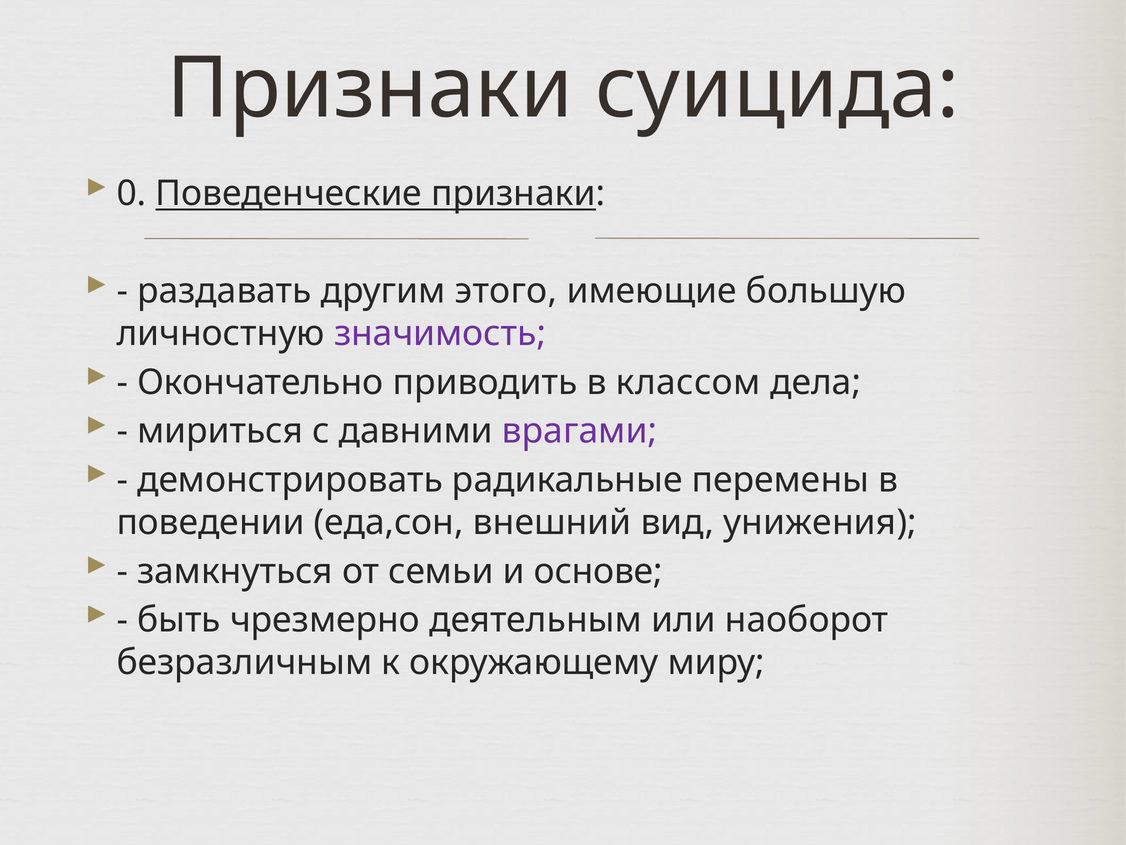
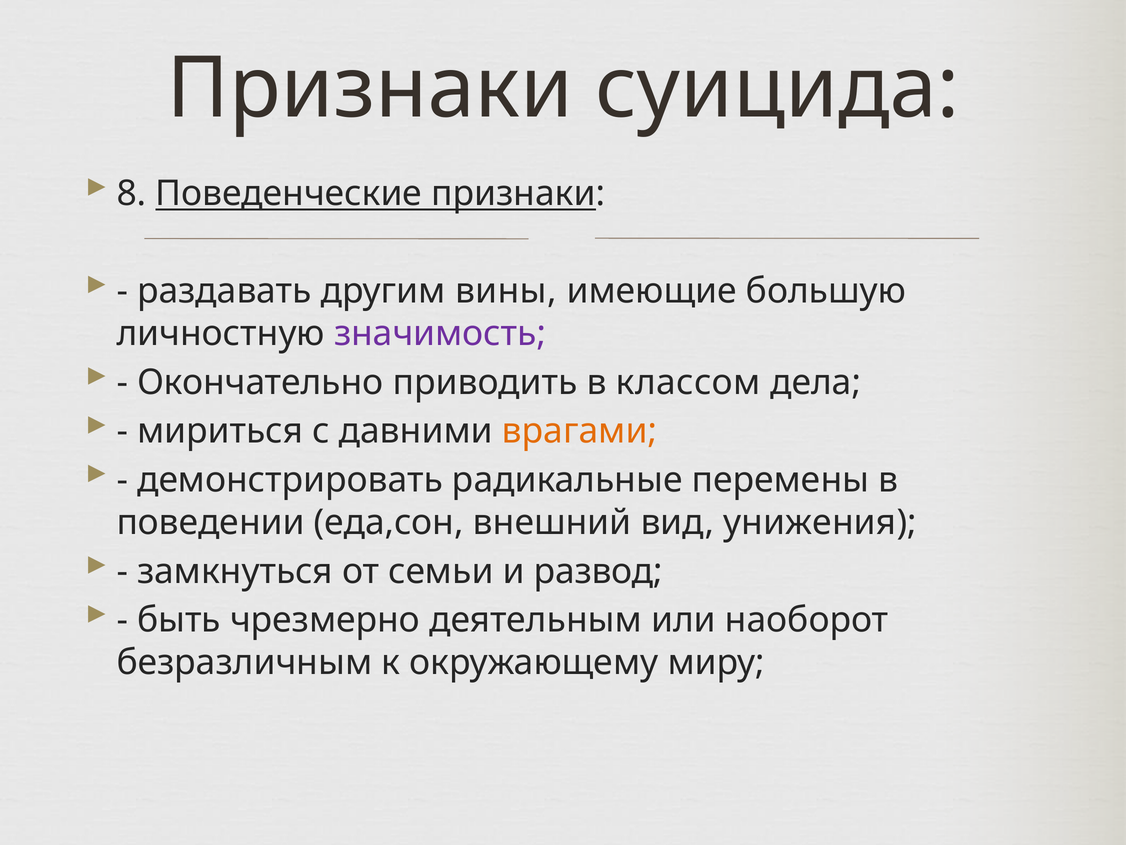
0: 0 -> 8 (131, 193)
этого: этого -> вины (506, 291)
врагами colour: purple -> orange (580, 431)
основе: основе -> развод (598, 571)
